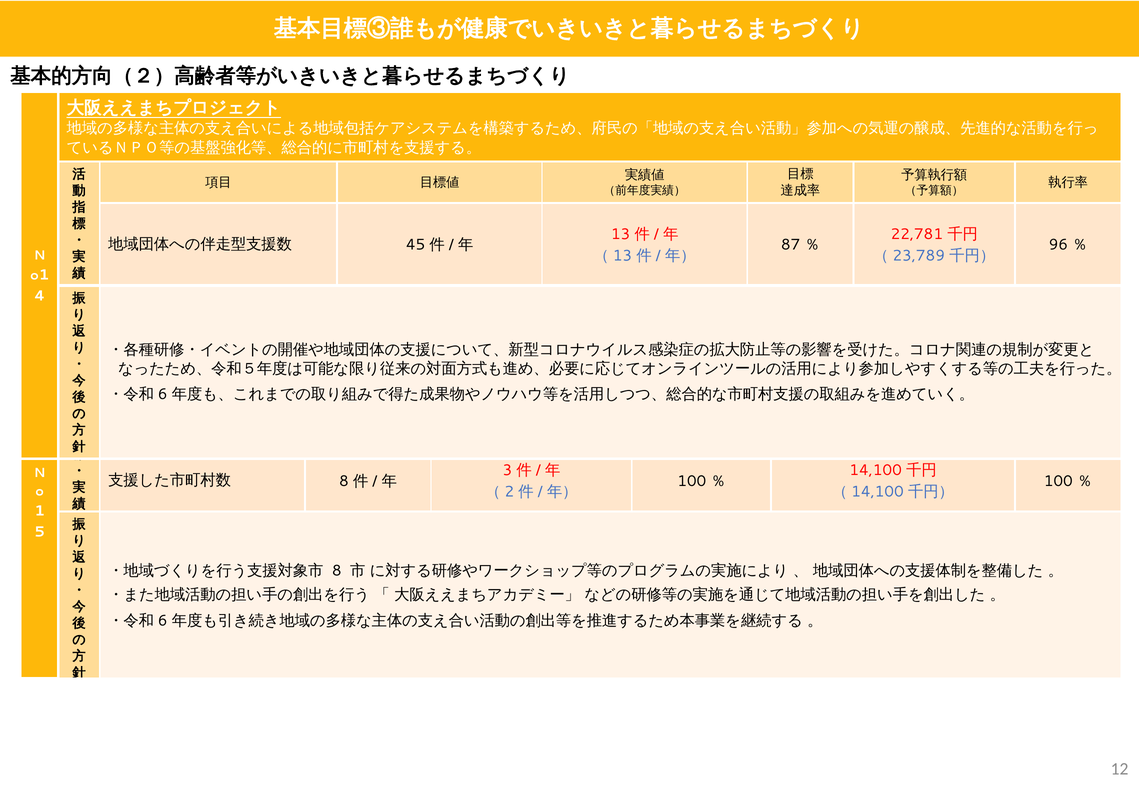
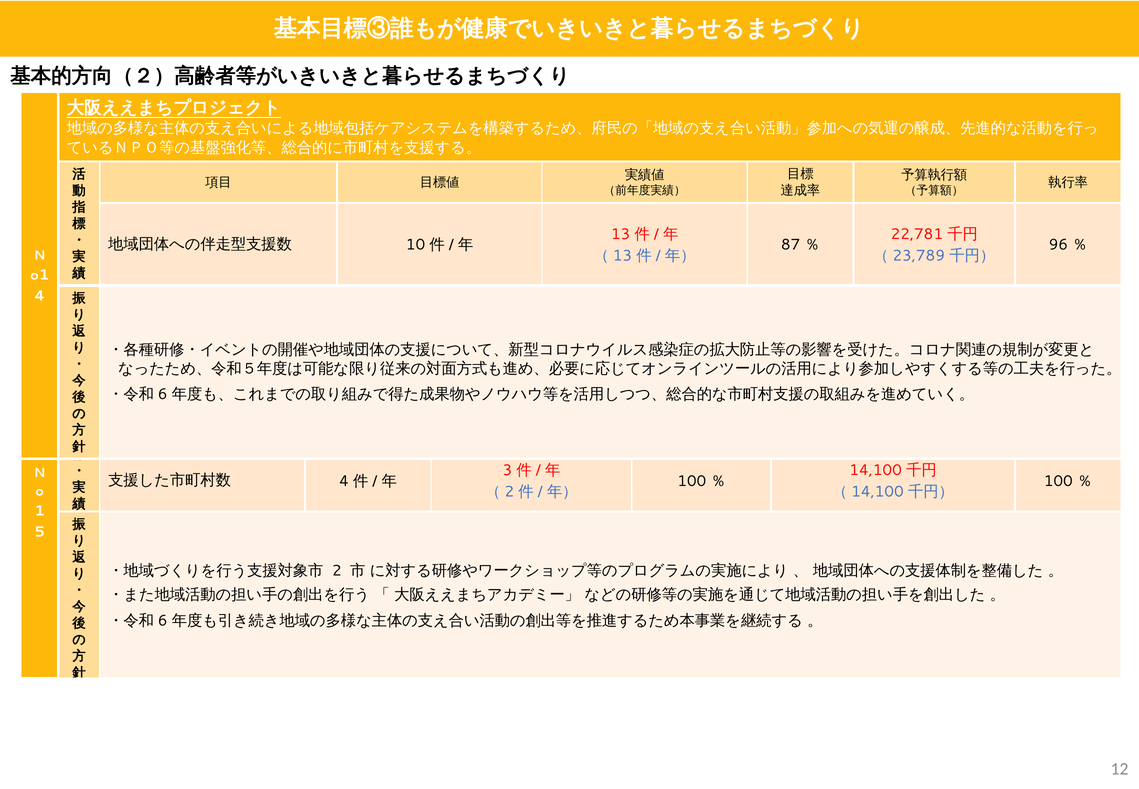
45: 45 -> 10 (416, 245)
8: 8 -> 4 (344, 481)
8: 8 -> 2 (337, 570)
